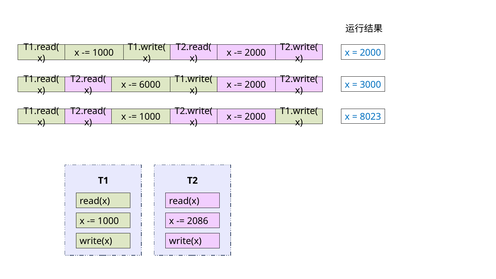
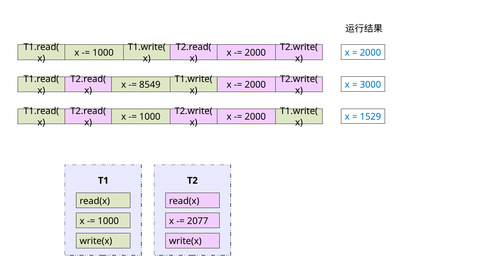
6000: 6000 -> 8549 (150, 85)
8023: 8023 -> 1529 (370, 117)
2086: 2086 -> 2077 (198, 221)
